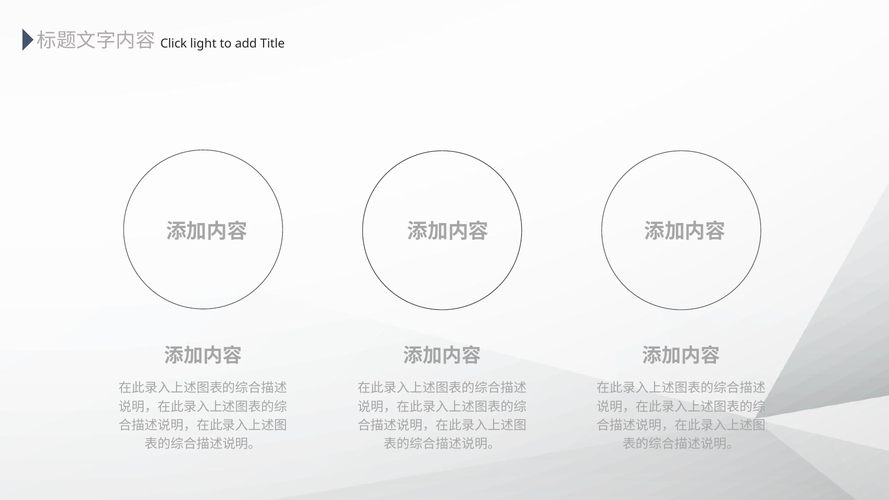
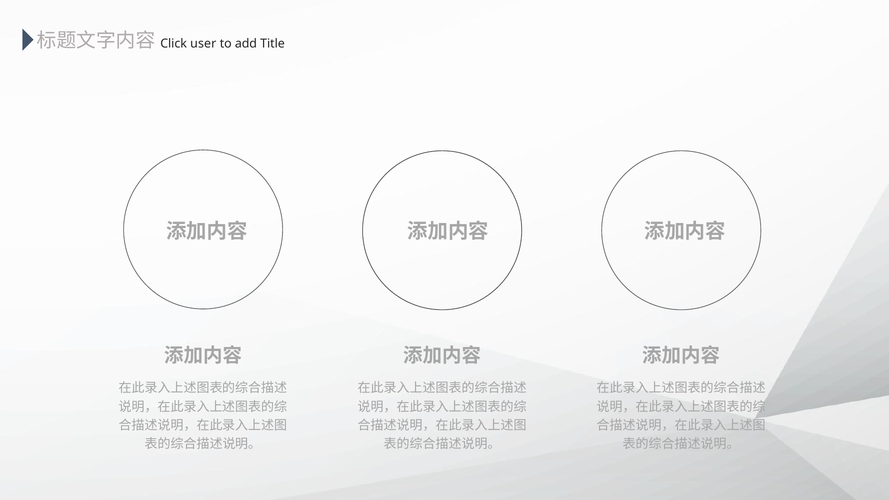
light: light -> user (203, 44)
